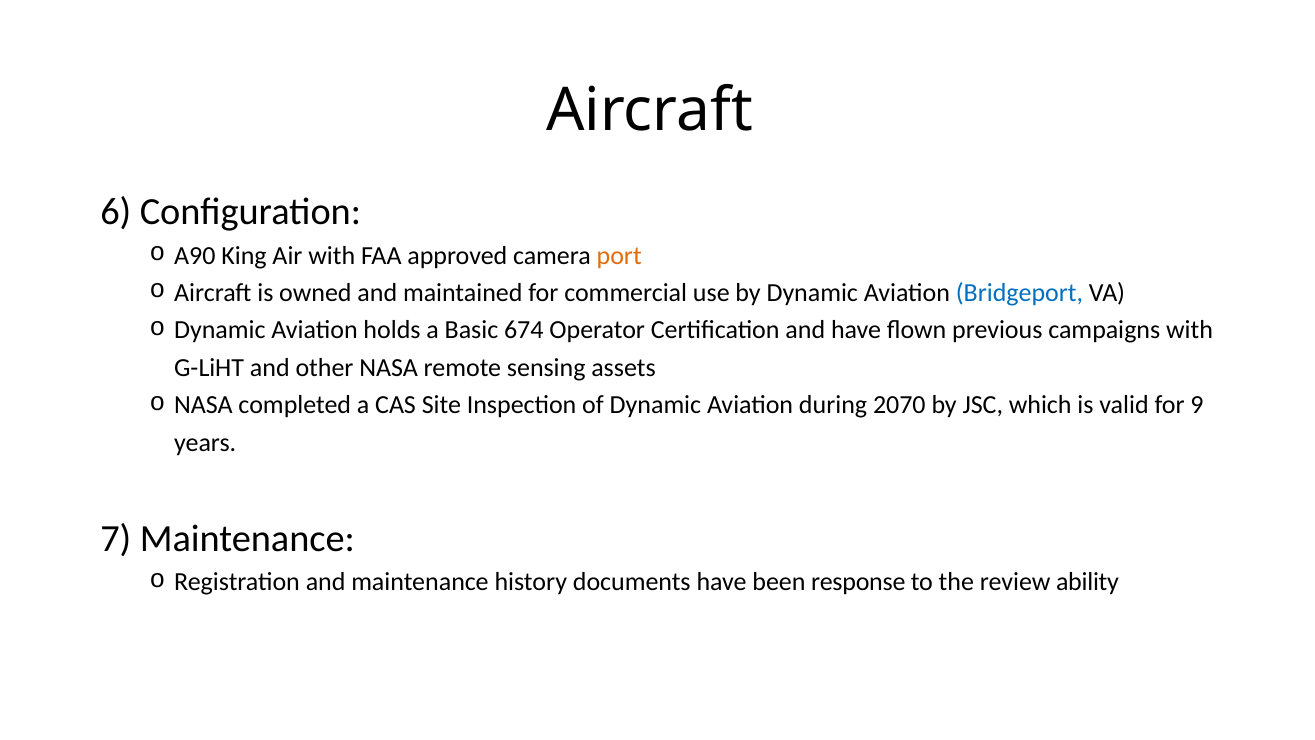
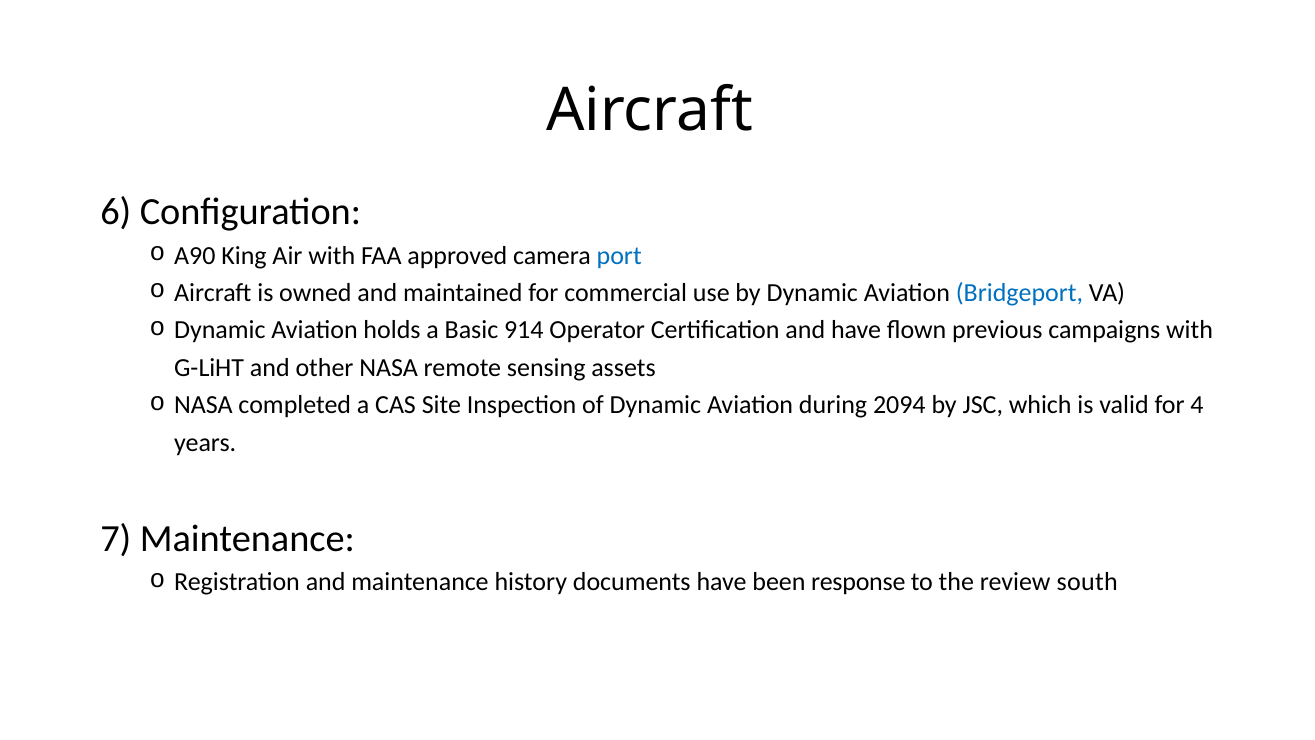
port colour: orange -> blue (619, 255)
674: 674 -> 914 (524, 330)
2070: 2070 -> 2094 (899, 405)
9: 9 -> 4 (1197, 405)
ability: ability -> south (1087, 582)
